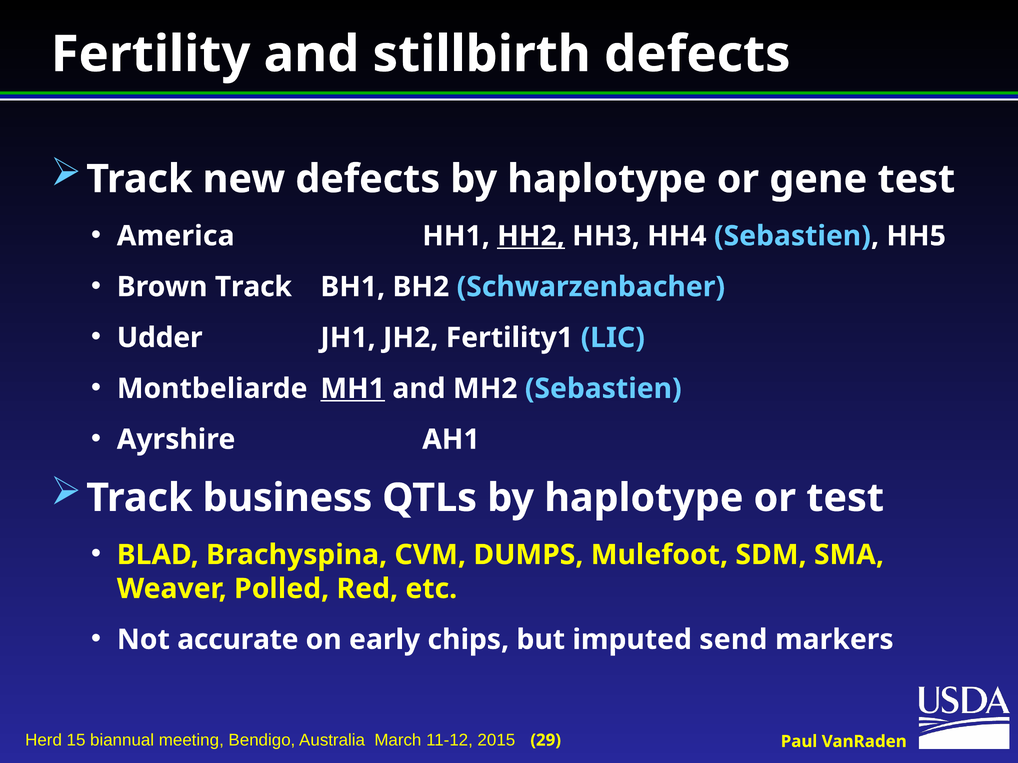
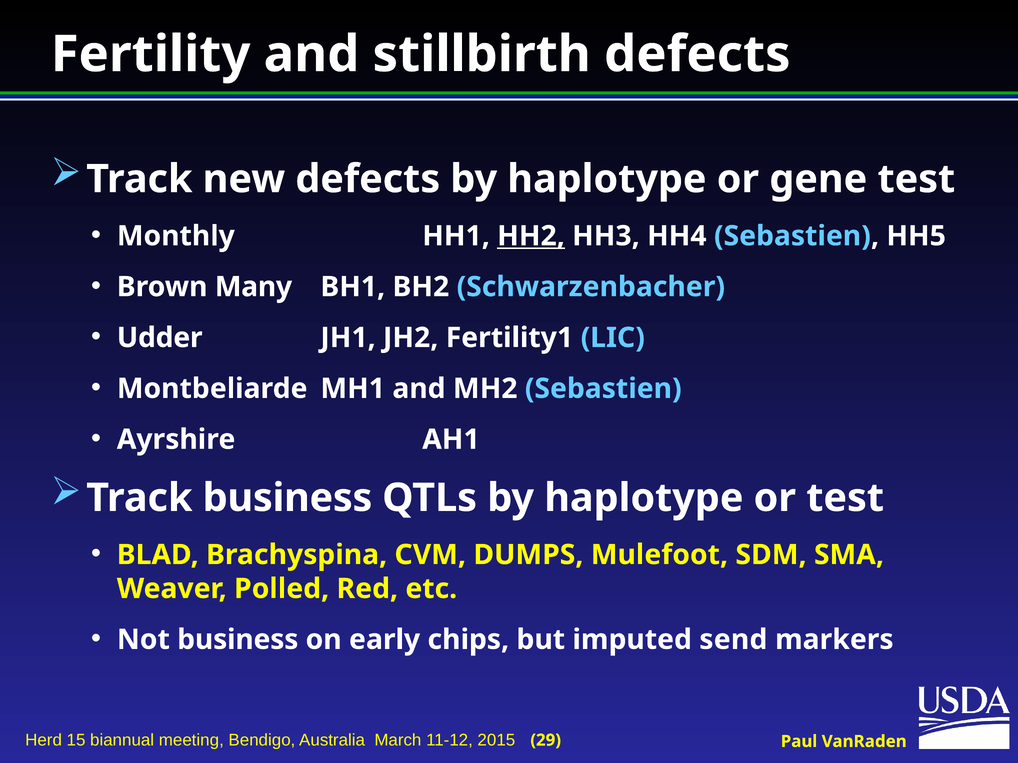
America: America -> Monthly (176, 236)
Brown Track: Track -> Many (253, 287)
MH1 underline: present -> none (353, 389)
Not accurate: accurate -> business (238, 640)
